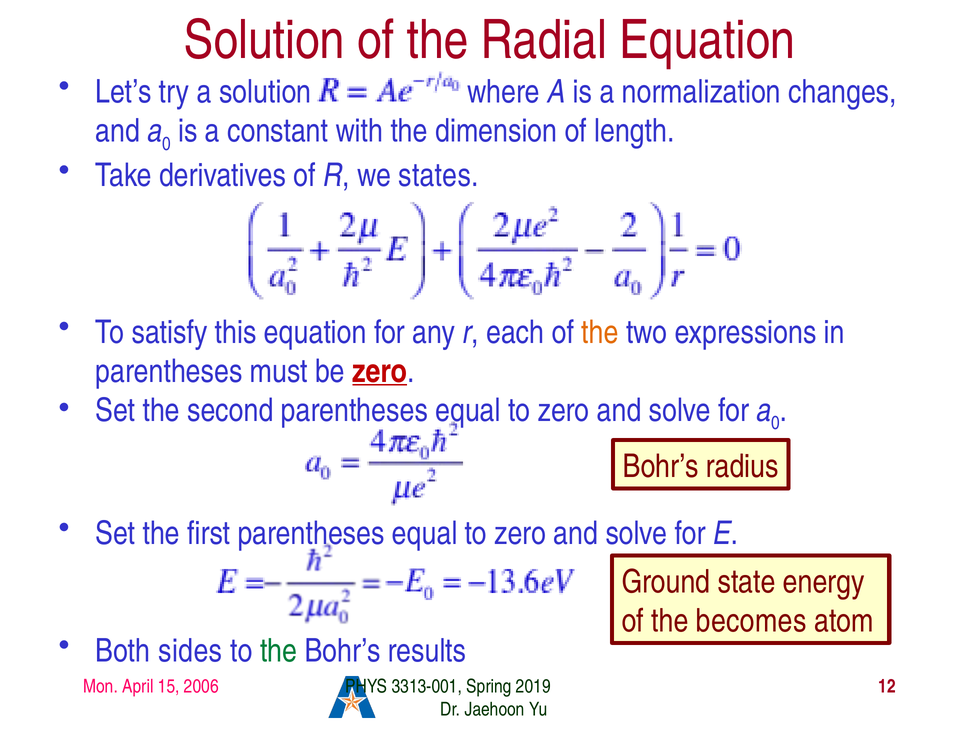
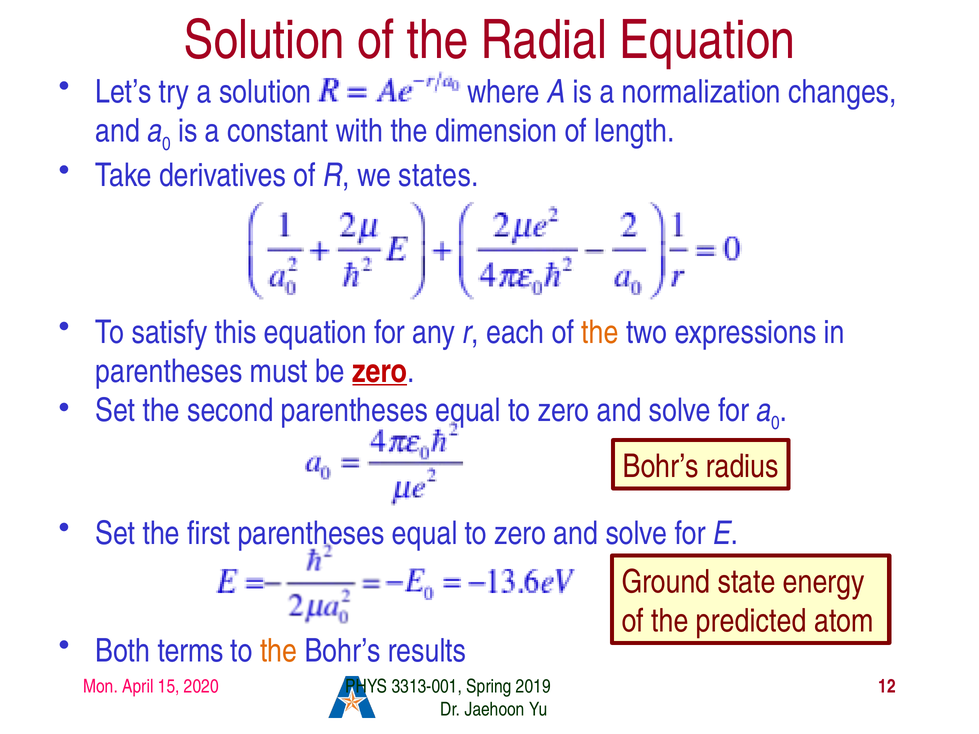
becomes: becomes -> predicted (751, 621)
sides: sides -> terms (191, 651)
the colour: green -> orange (279, 651)
2006: 2006 -> 2020 (201, 687)
